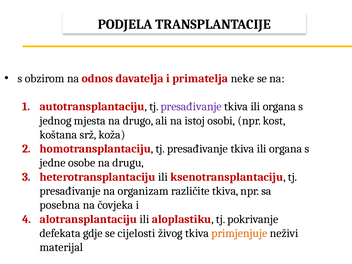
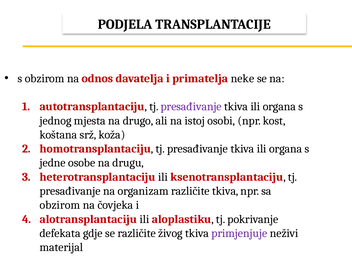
posebna: posebna -> obzirom (60, 205)
se cijelosti: cijelosti -> različite (137, 233)
primjenjuje colour: orange -> purple (239, 233)
